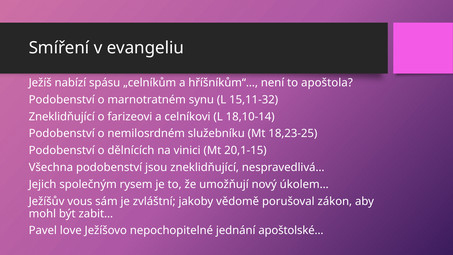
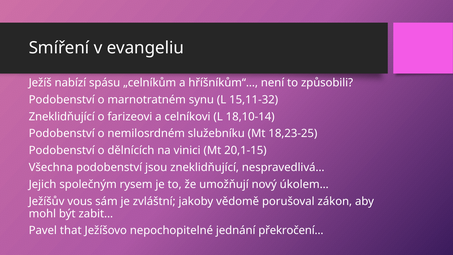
apoštola: apoštola -> způsobili (327, 83)
love: love -> that (71, 230)
apoštolské…: apoštolské… -> překročení… (291, 230)
